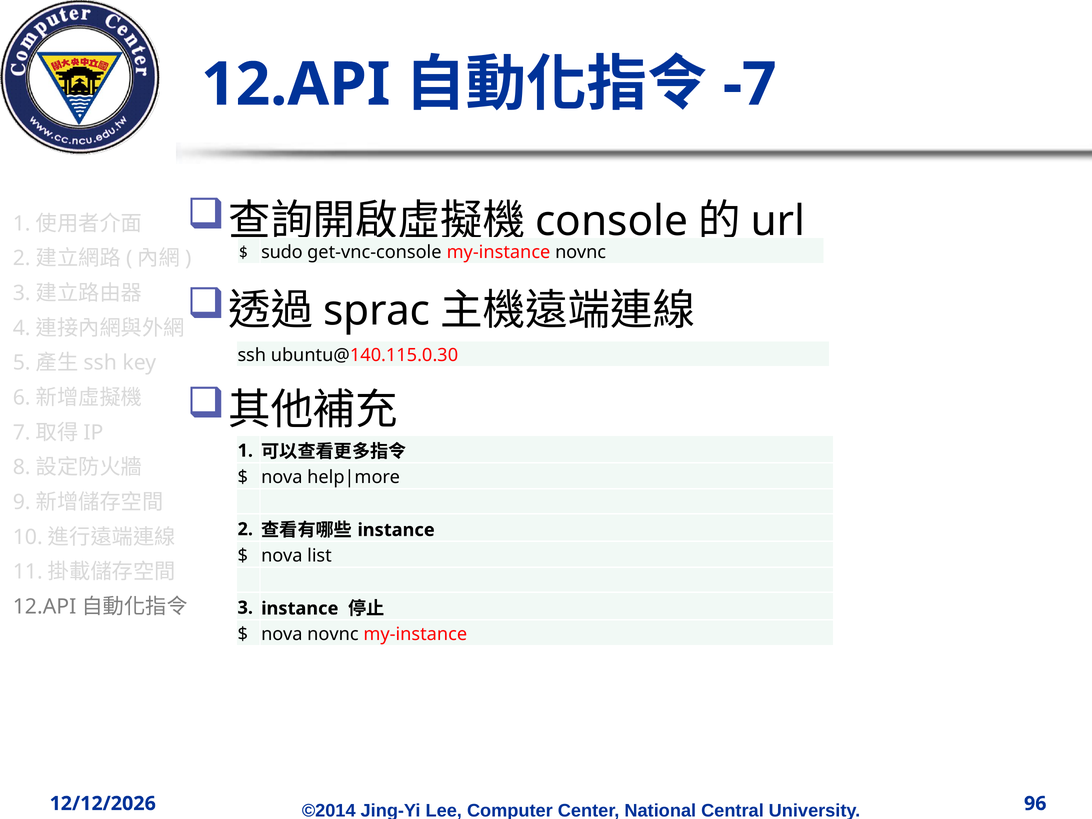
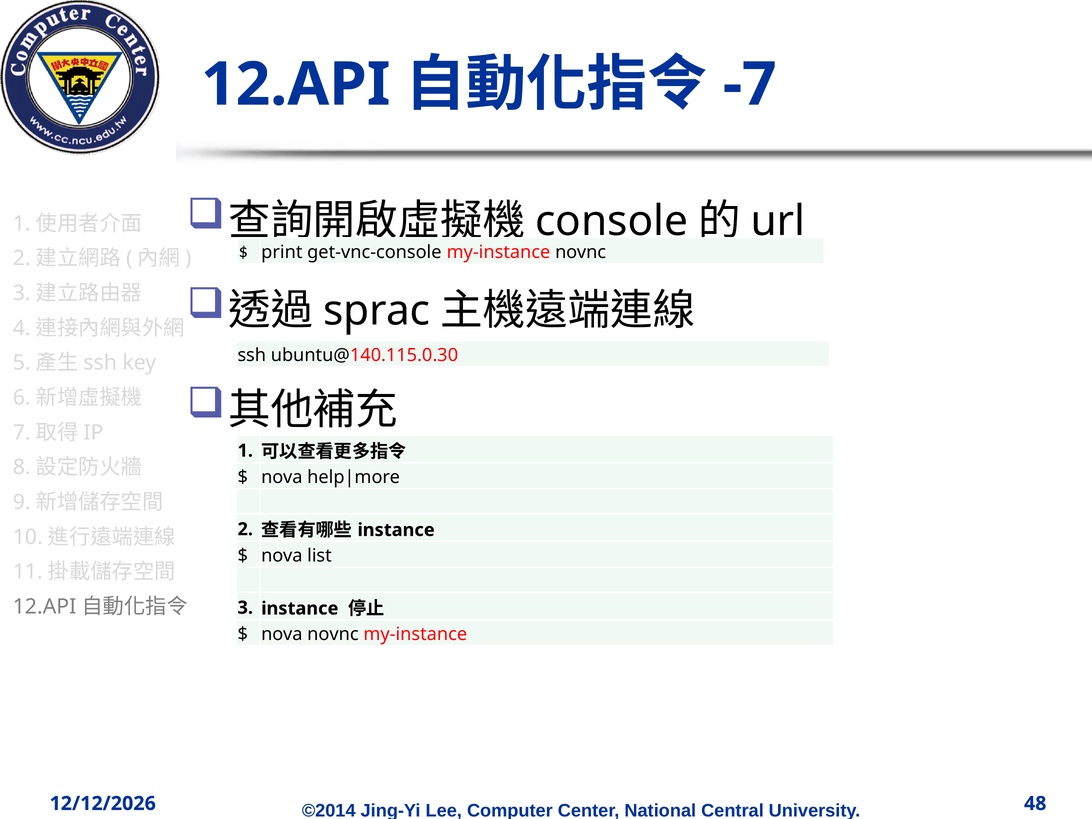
sudo: sudo -> print (282, 252)
96: 96 -> 48 (1035, 804)
